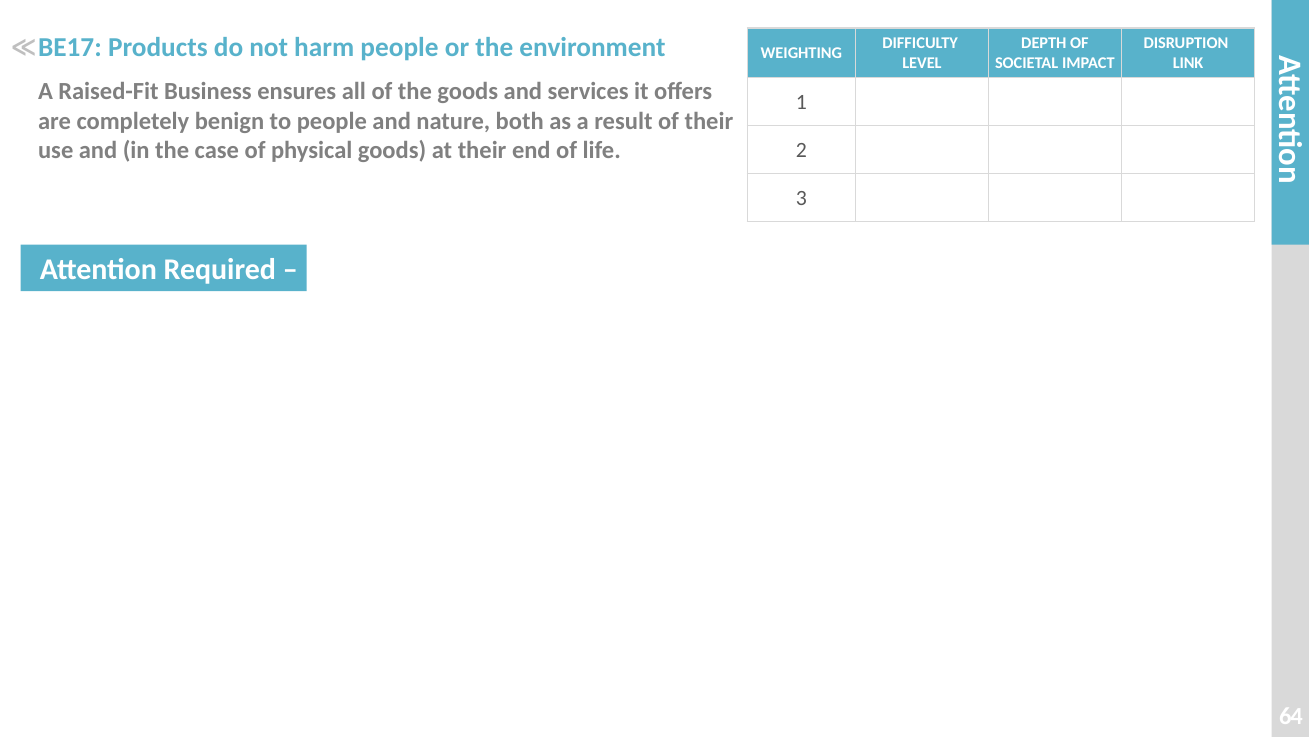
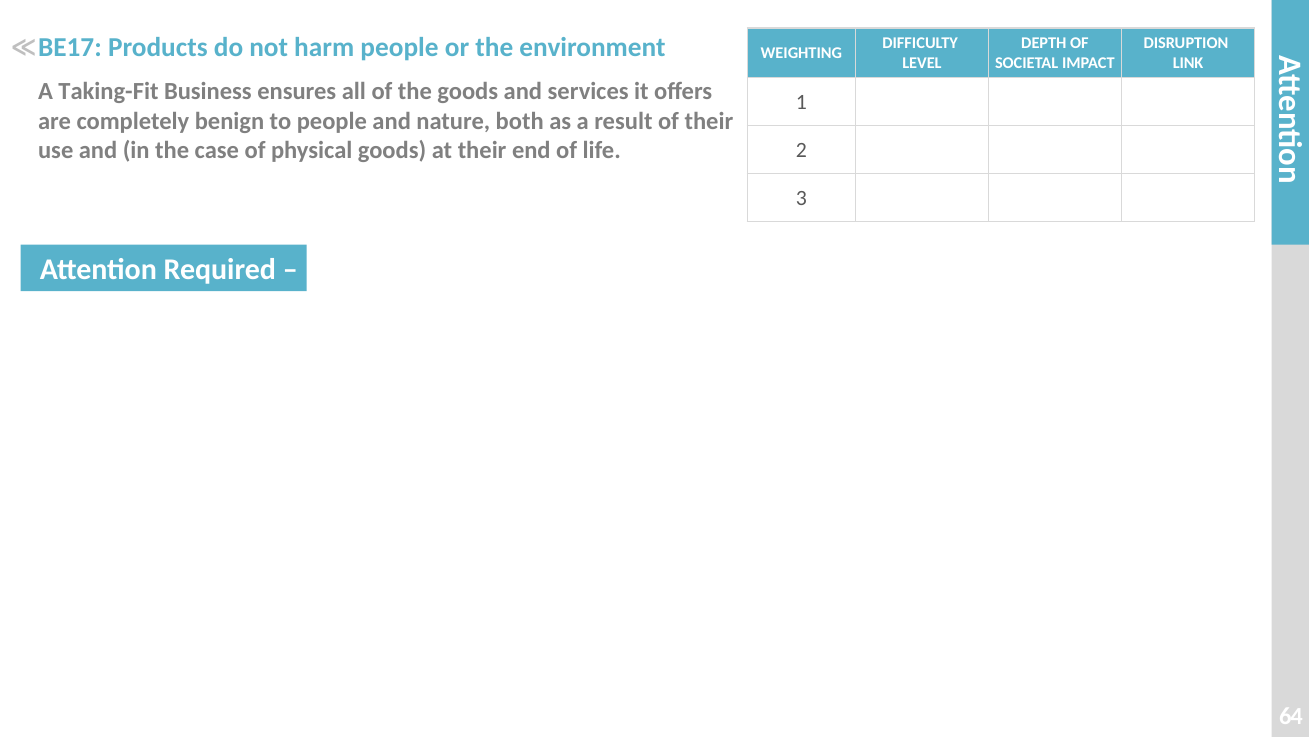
Raised-Fit: Raised-Fit -> Taking-Fit (108, 92)
